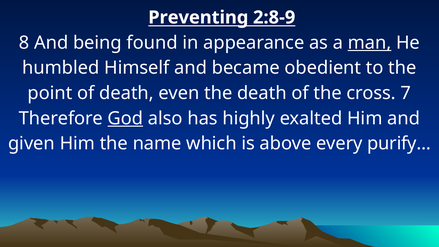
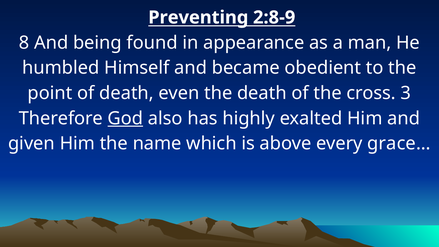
man underline: present -> none (370, 43)
7: 7 -> 3 (406, 93)
purify…: purify… -> grace… (399, 144)
